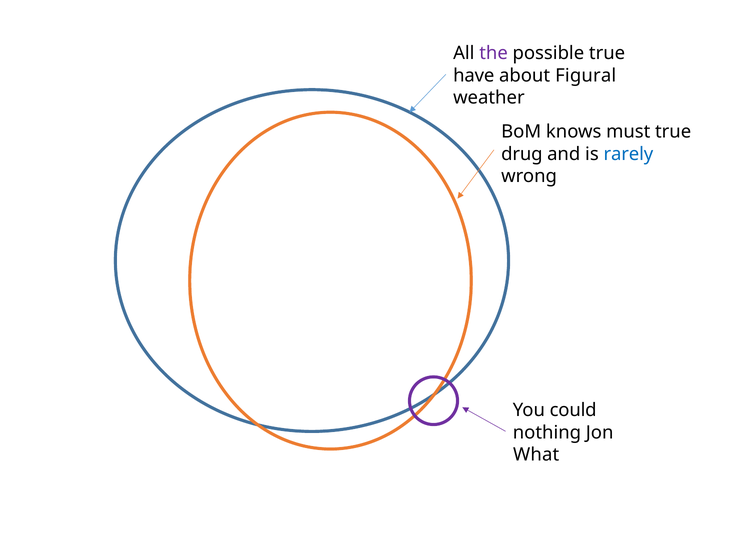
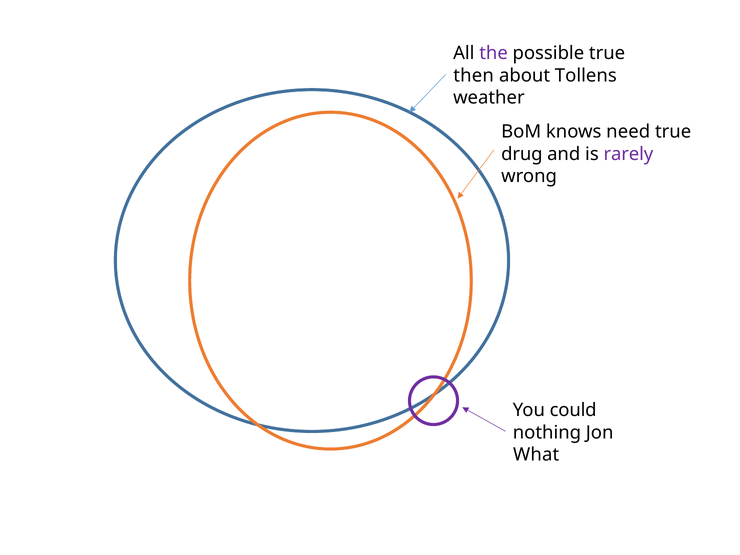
have: have -> then (474, 76)
Figural: Figural -> Tollens (586, 76)
must: must -> need (628, 132)
rarely colour: blue -> purple (628, 154)
